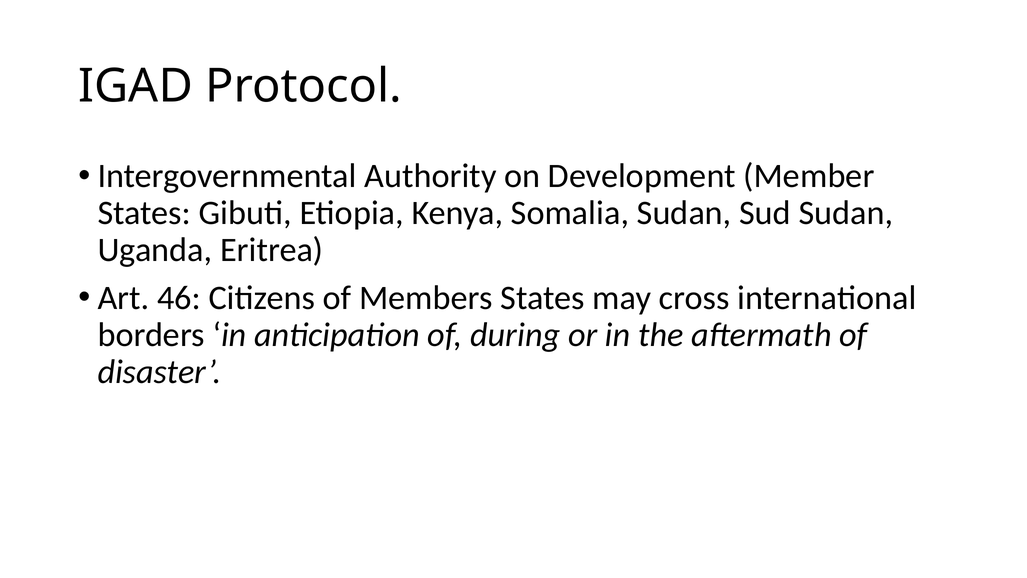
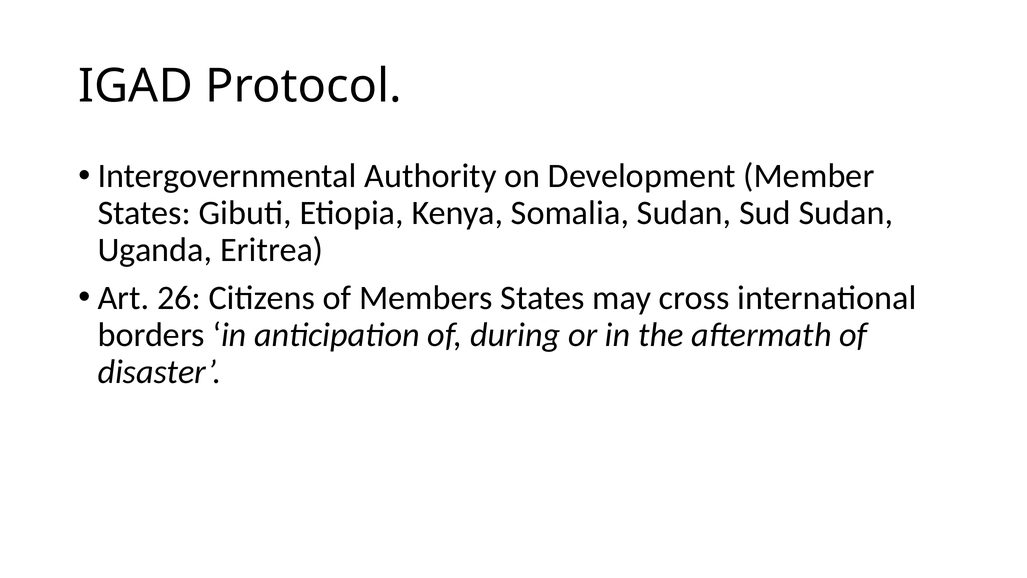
46: 46 -> 26 (179, 298)
